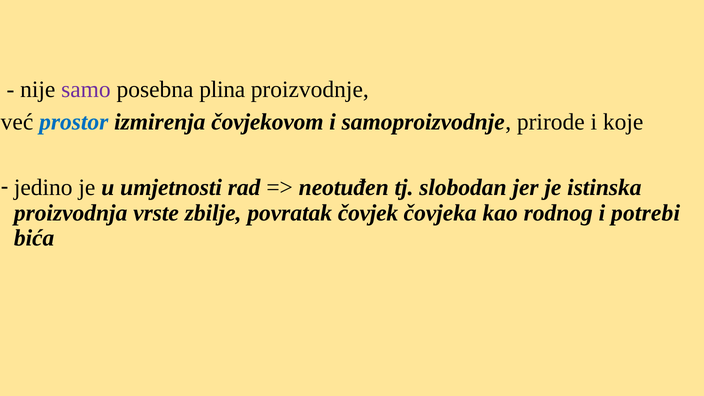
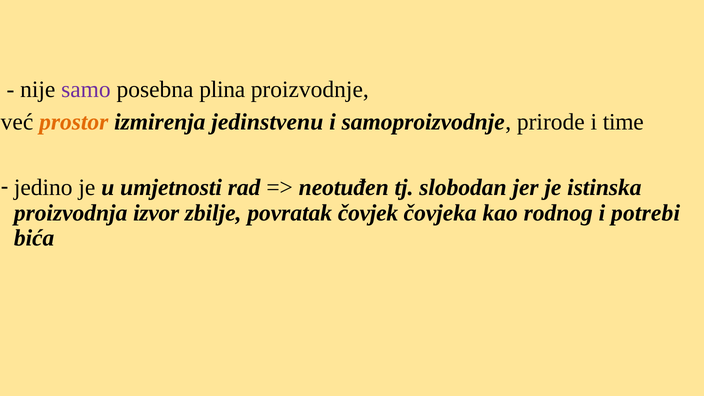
prostor colour: blue -> orange (74, 122)
čovjekovom: čovjekovom -> jedinstvenu (267, 122)
koje: koje -> time (623, 122)
vrste: vrste -> izvor (156, 213)
